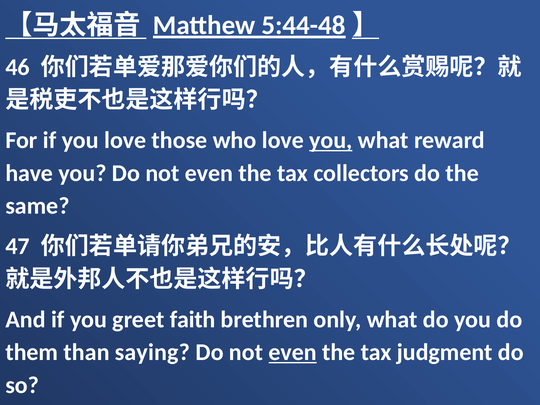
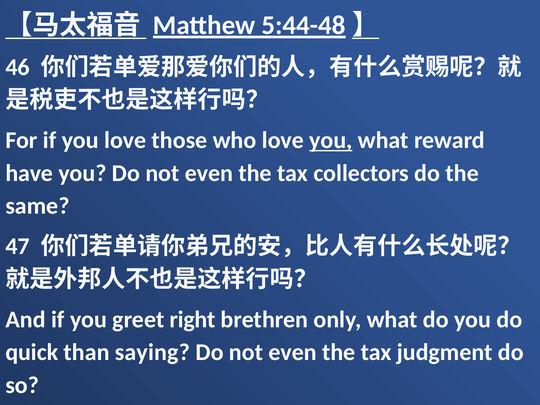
faith: faith -> right (193, 320)
them: them -> quick (32, 352)
even underline: present -> none (293, 352)
